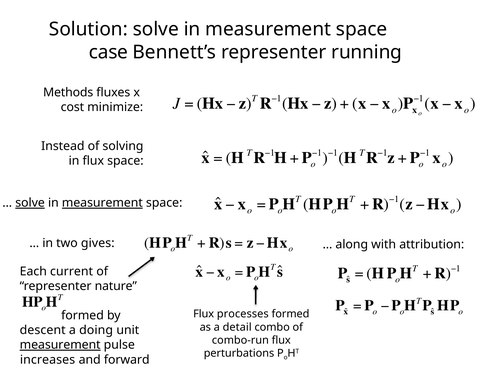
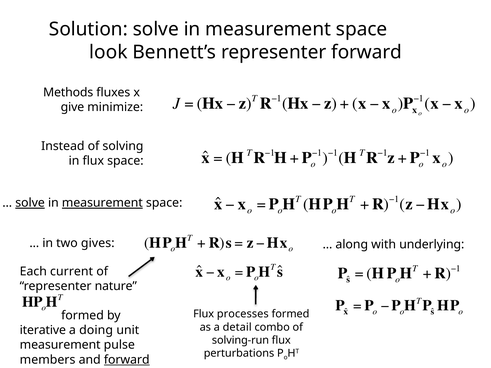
case: case -> look (108, 52)
representer running: running -> forward (367, 52)
cost: cost -> give (72, 107)
attribution: attribution -> underlying (432, 245)
descent: descent -> iterative (43, 330)
combo-run: combo-run -> solving-run (240, 340)
measurement underline: present -> none (60, 345)
increases: increases -> members (48, 360)
forward underline: none -> present (127, 360)
